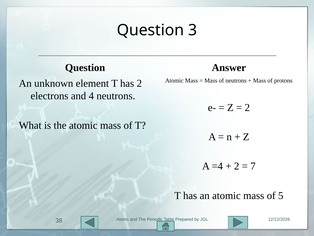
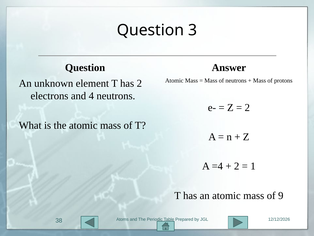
7: 7 -> 1 (253, 166)
5: 5 -> 9 (281, 195)
